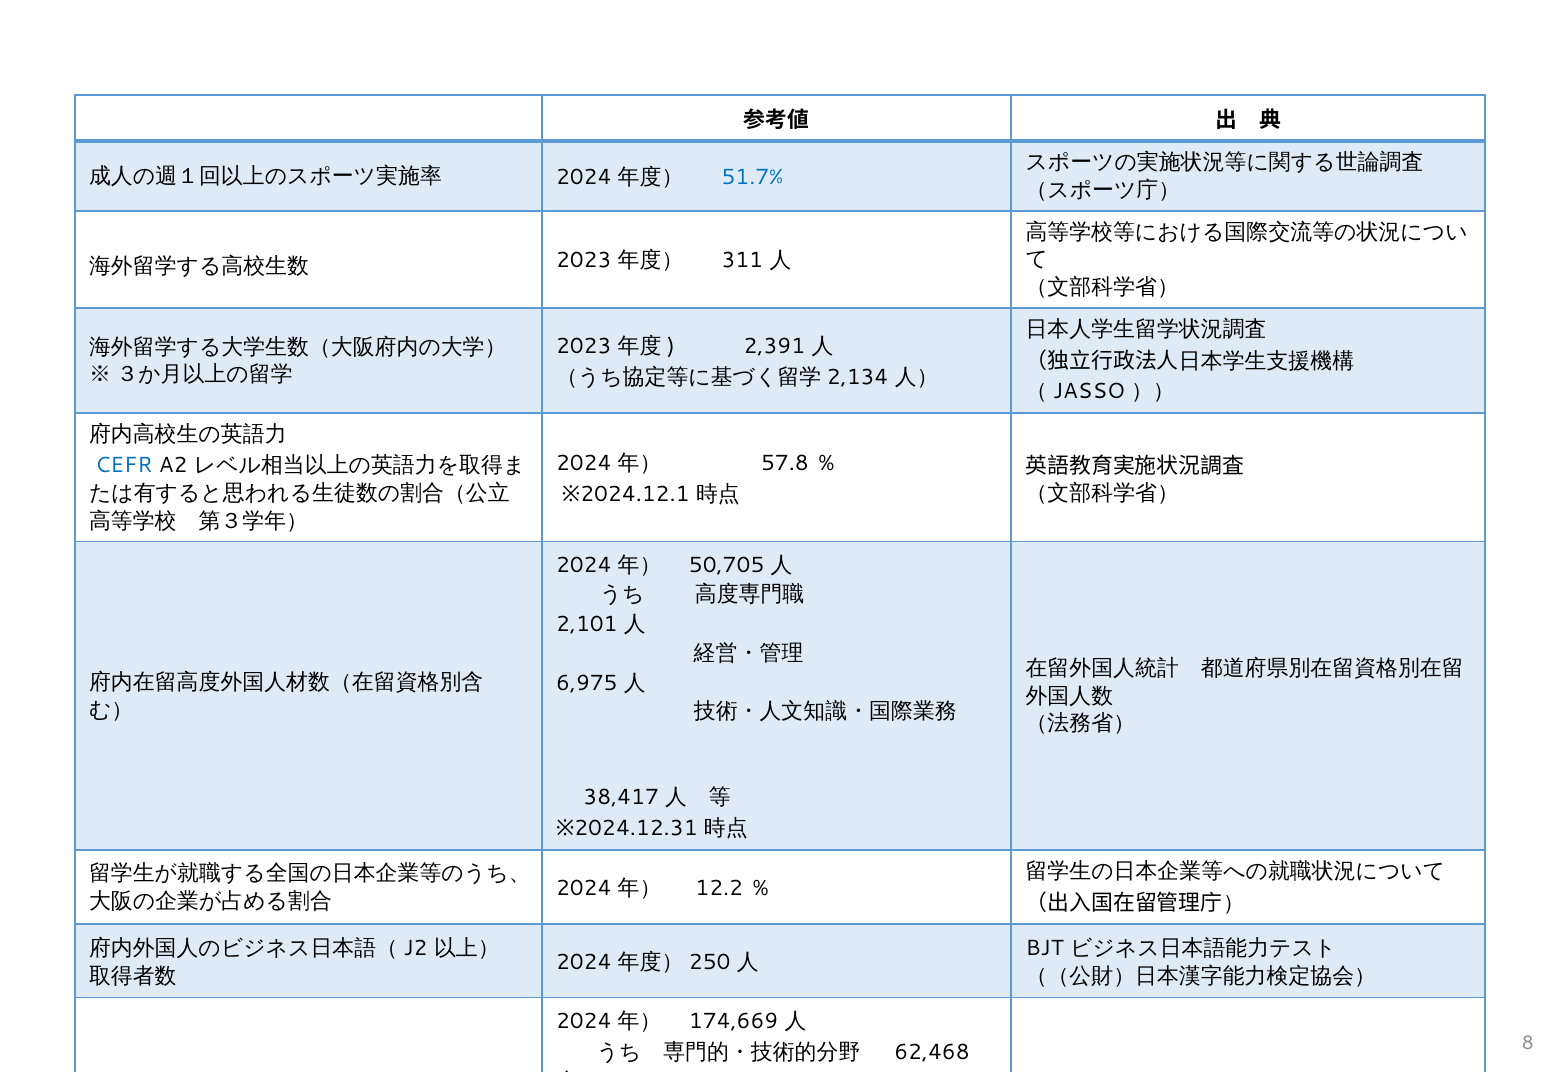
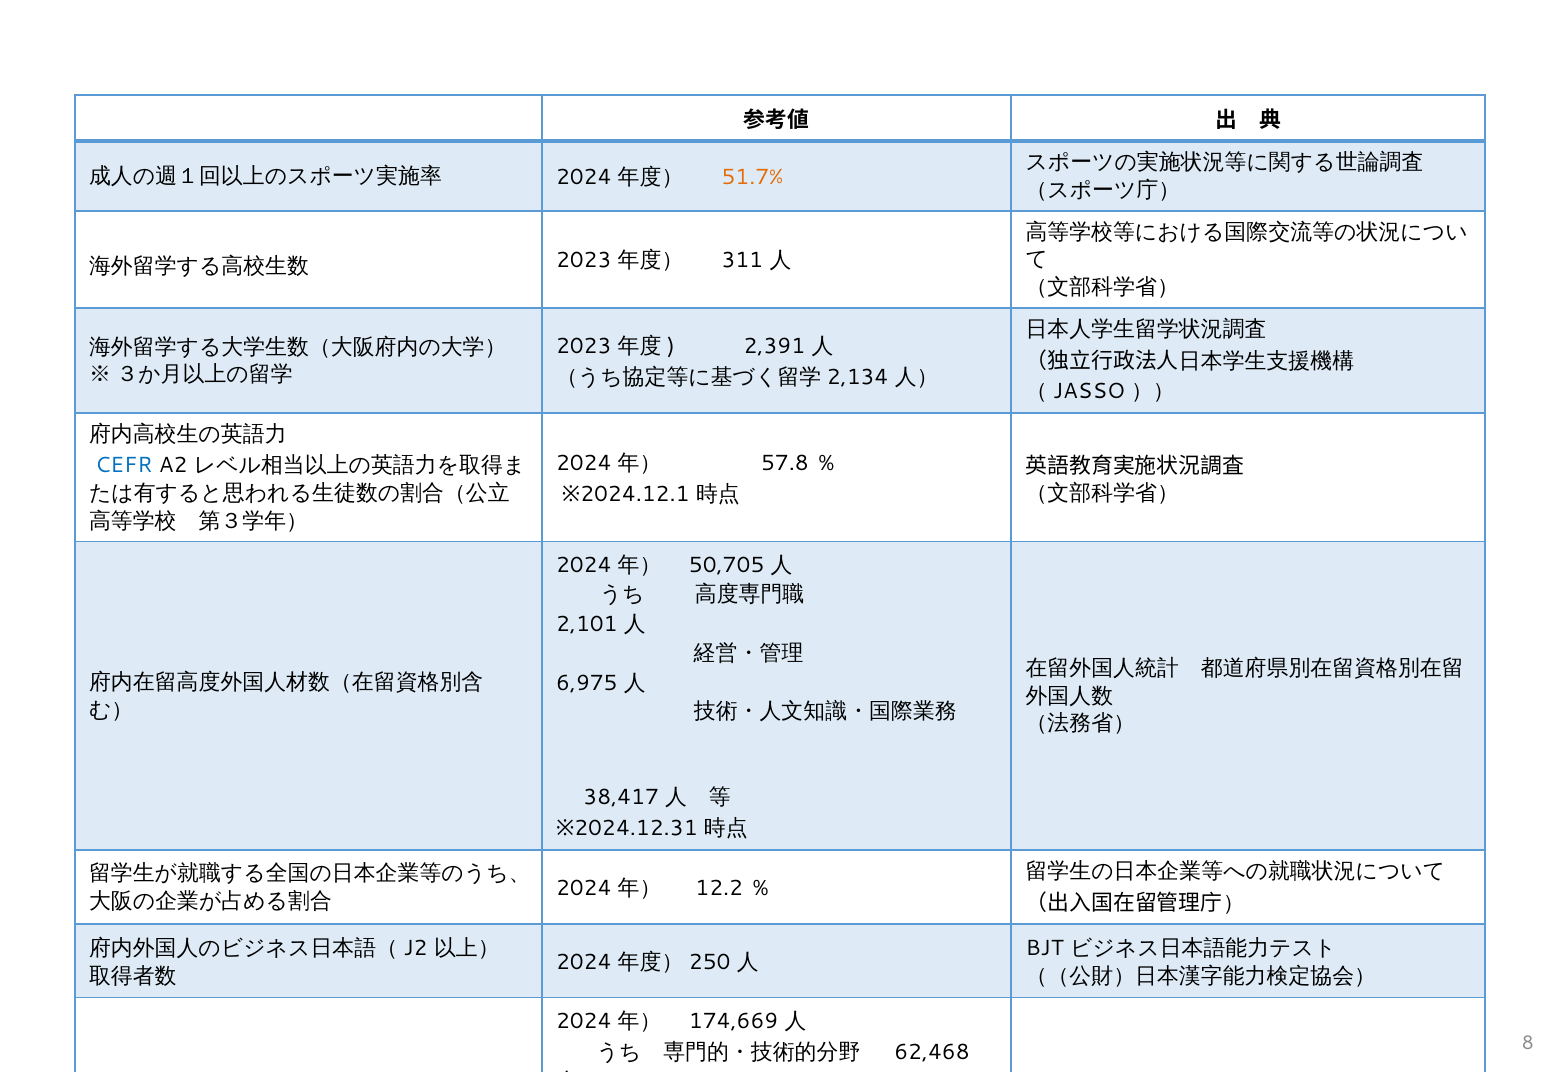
51.7% colour: blue -> orange (752, 177)
